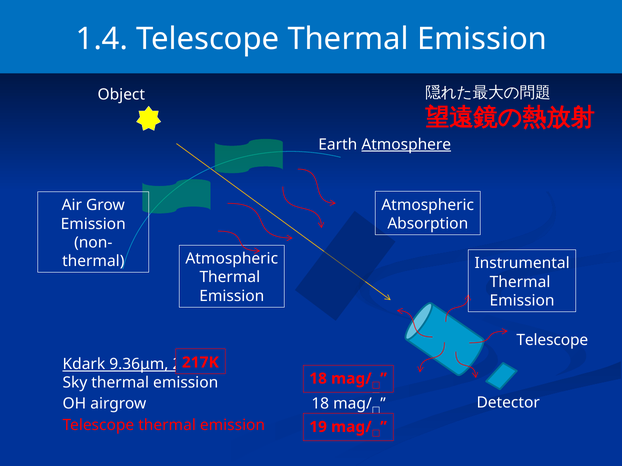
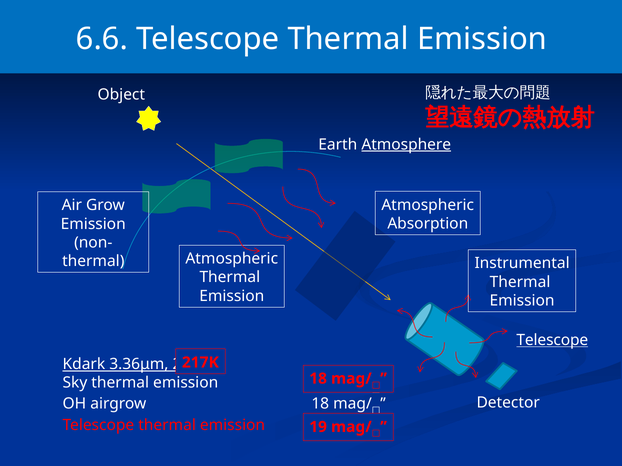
1.4: 1.4 -> 6.6 (102, 39)
Telescope underline: none -> present (552, 340)
9.36μm: 9.36μm -> 3.36μm (139, 364)
